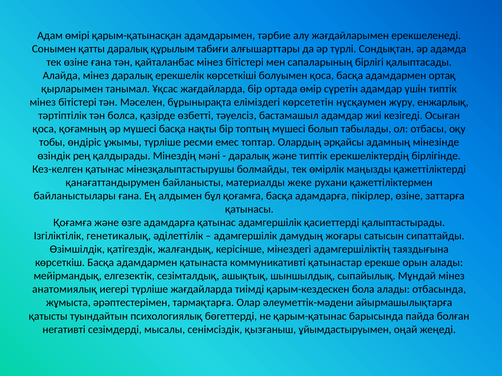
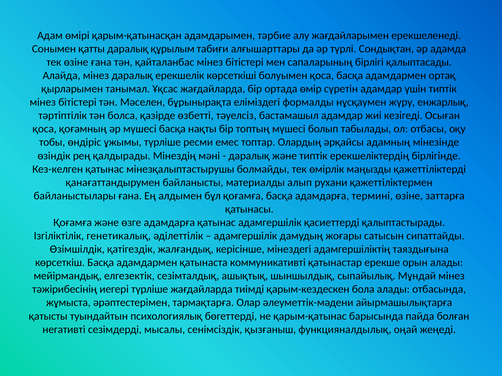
көрсететін: көрсететін -> формалды (308, 102)
жеке: жеке -> алып (300, 183)
пікірлер: пікірлер -> термині (372, 196)
анатомиялық: анатомиялық -> тәжірибесінің (65, 290)
ұйымдастыруымен: ұйымдастыруымен -> функцияналдылық (345, 330)
